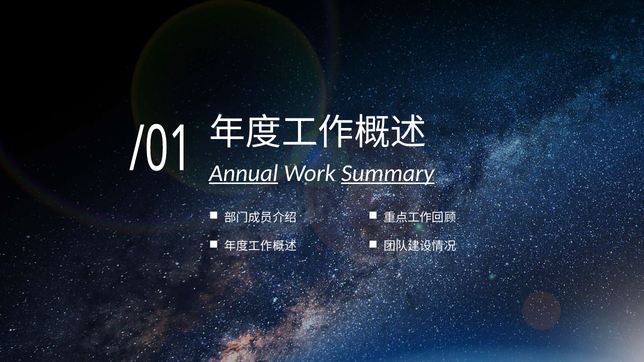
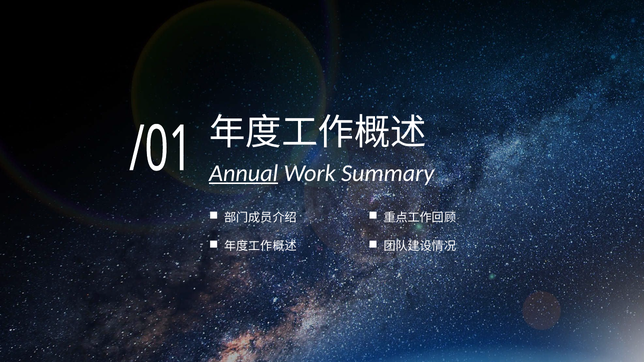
Summary underline: present -> none (388, 173)
